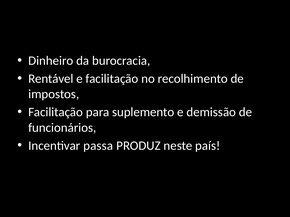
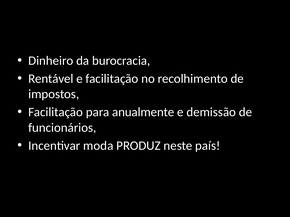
suplemento: suplemento -> anualmente (143, 112)
passa: passa -> moda (98, 146)
